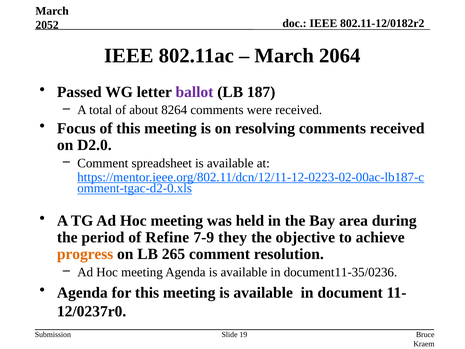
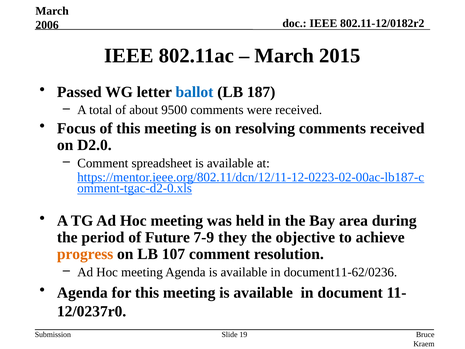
2052: 2052 -> 2006 (47, 25)
2064: 2064 -> 2015 (340, 56)
ballot colour: purple -> blue (194, 92)
8264: 8264 -> 9500 (174, 110)
Refine: Refine -> Future (167, 237)
265: 265 -> 107 (174, 254)
document11-35/0236: document11-35/0236 -> document11-62/0236 (340, 272)
